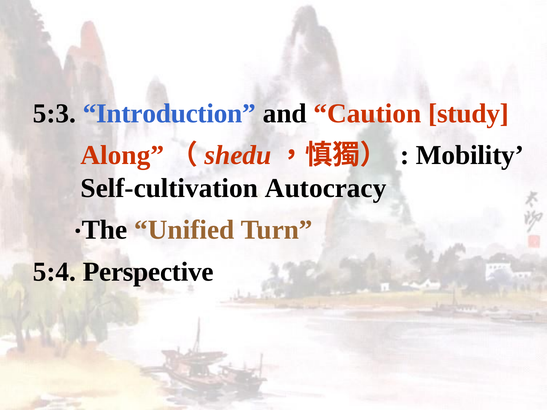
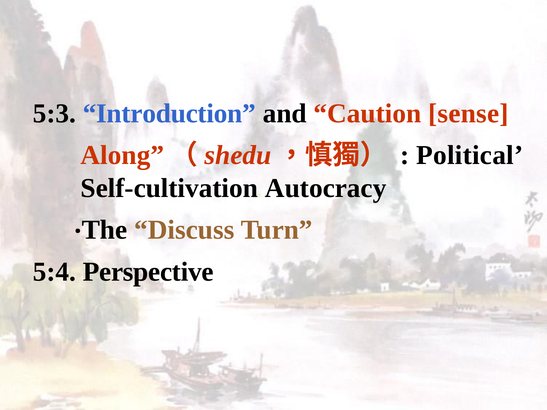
study: study -> sense (468, 113)
Mobility: Mobility -> Political (470, 155)
Unified: Unified -> Discuss (184, 230)
